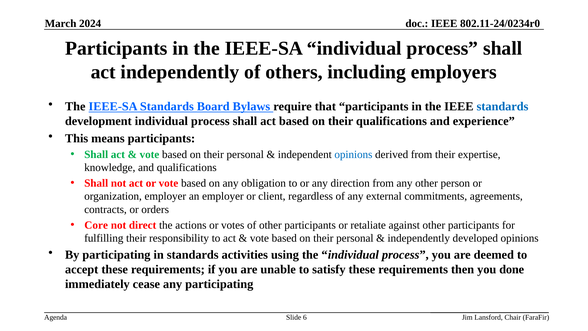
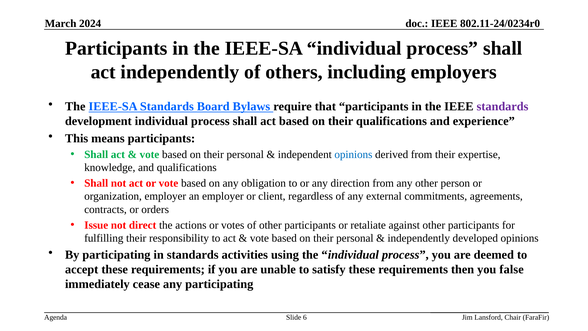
standards colour: blue -> purple (503, 106)
Core: Core -> Issue (96, 225)
done: done -> false (512, 269)
